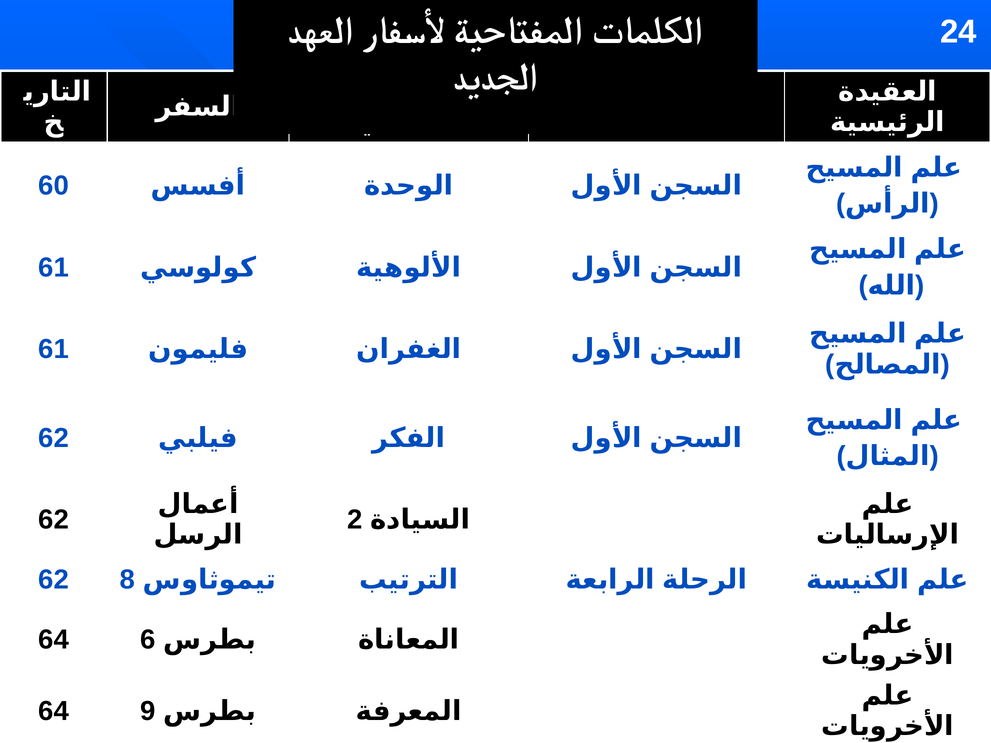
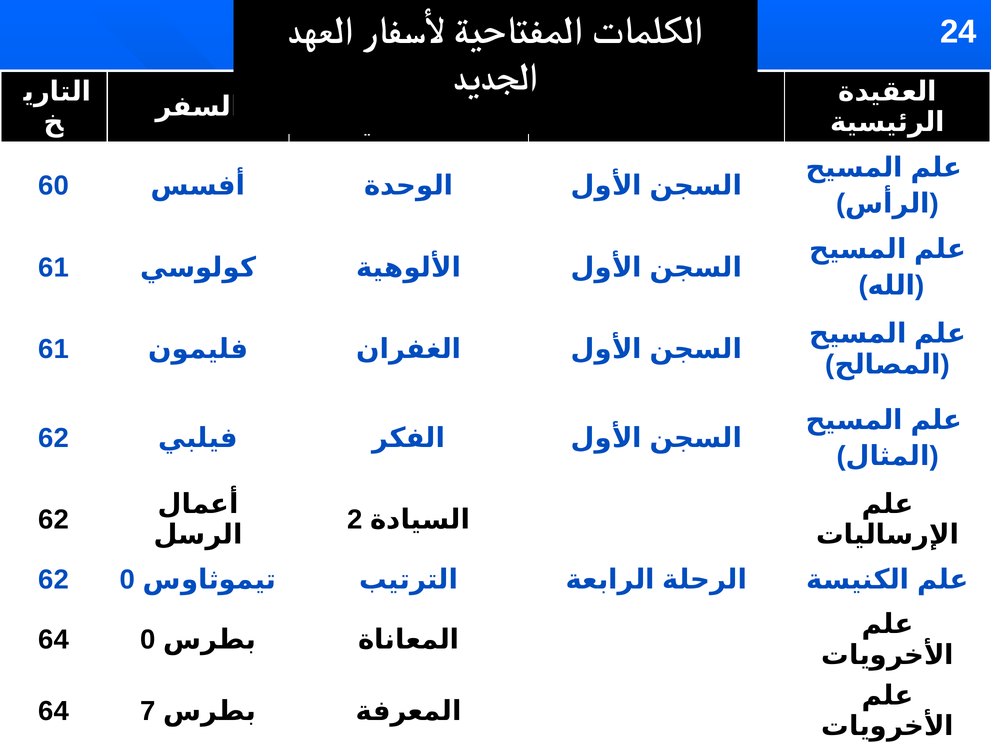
62 8: 8 -> 0 (128, 580)
64 6: 6 -> 0 (148, 640)
9: 9 -> 7 (148, 711)
